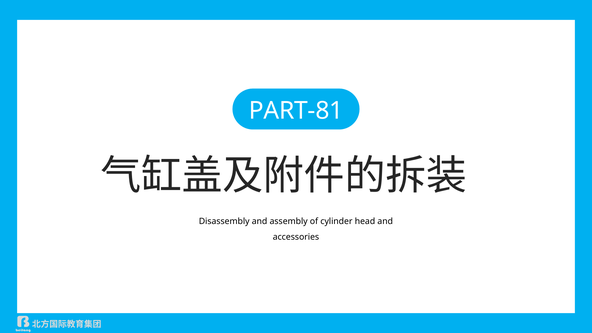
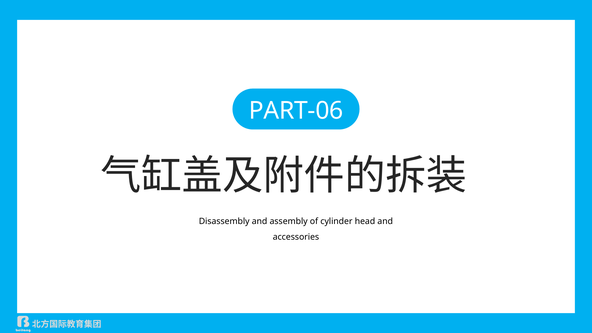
PART-81: PART-81 -> PART-06 (296, 111)
